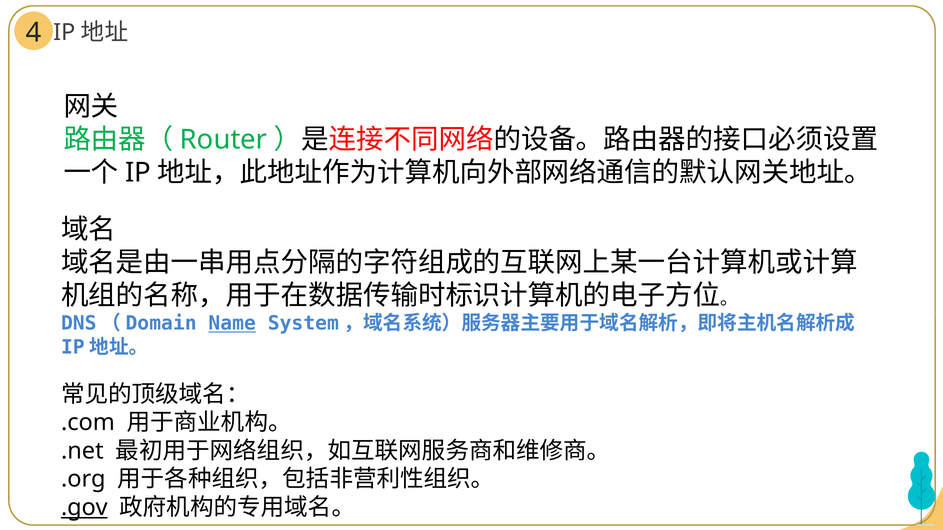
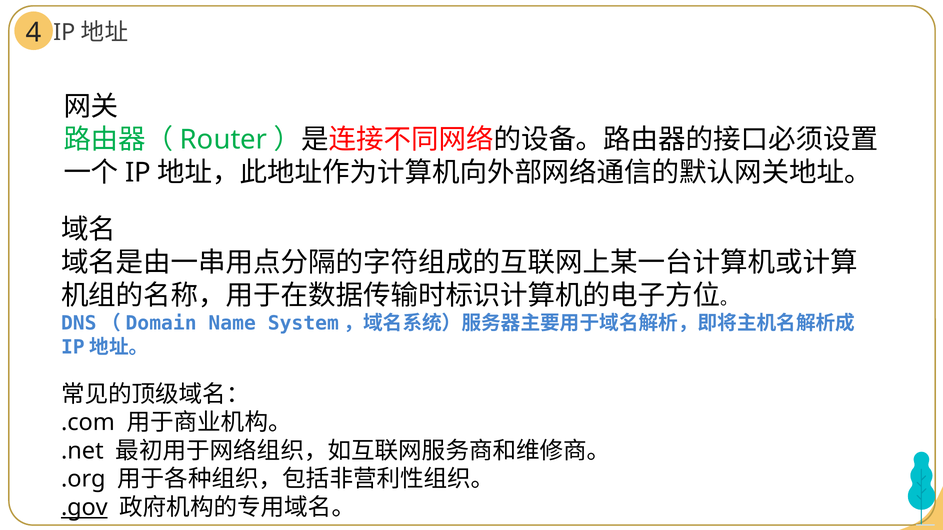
Name underline: present -> none (232, 324)
